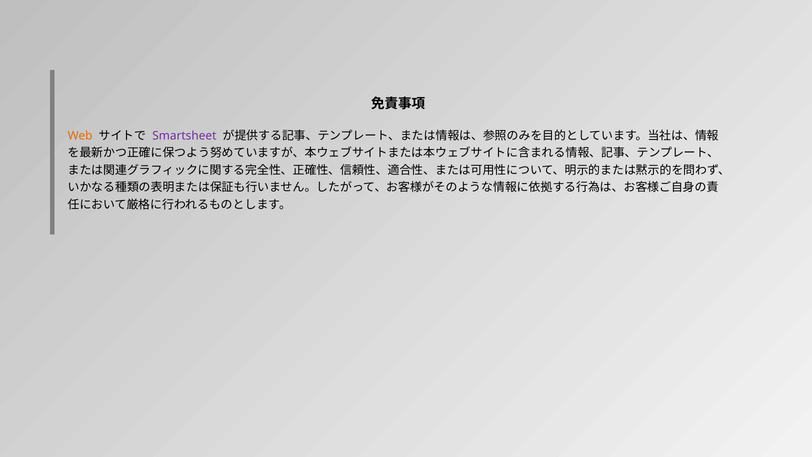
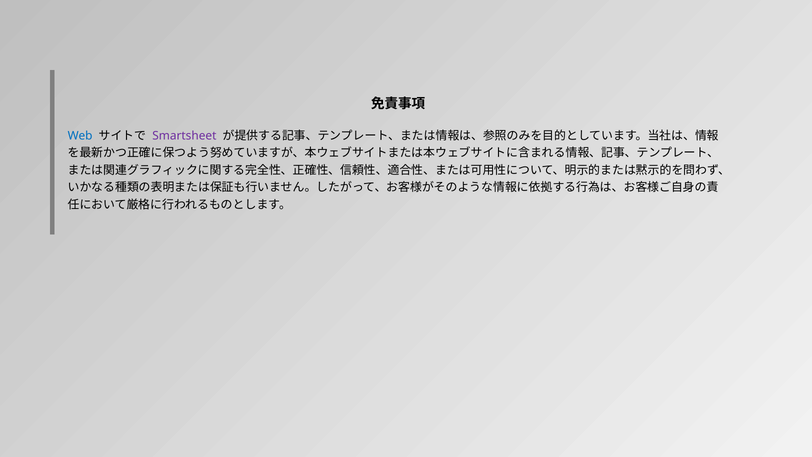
Web colour: orange -> blue (80, 136)
